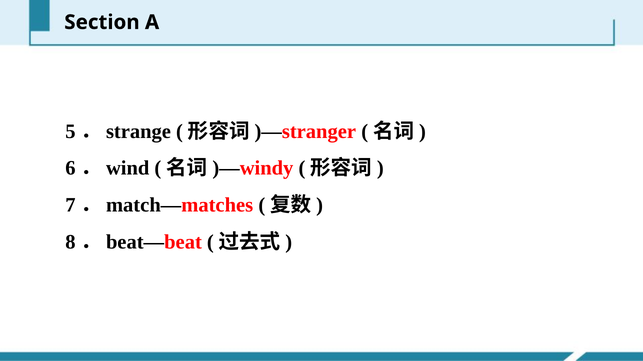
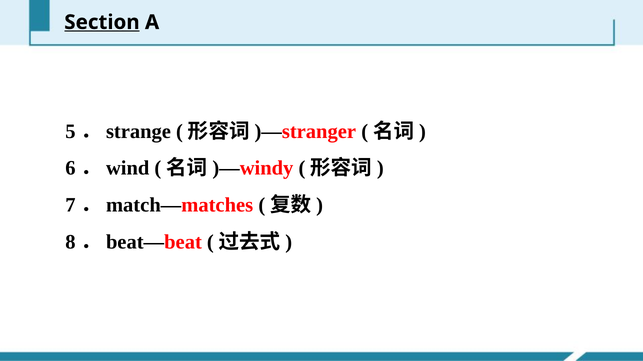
Section underline: none -> present (102, 22)
